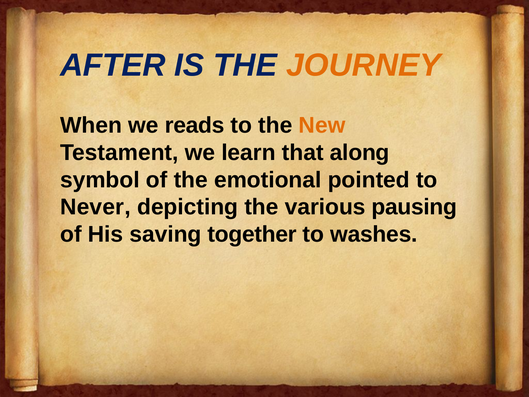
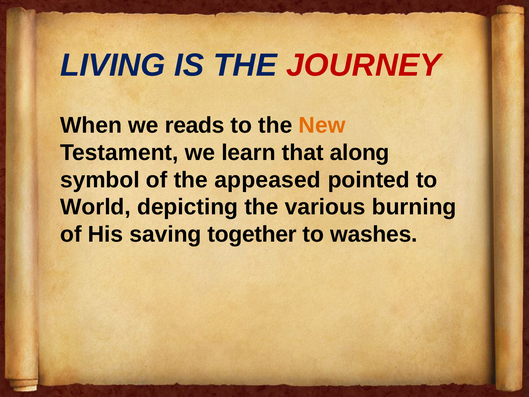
AFTER: AFTER -> LIVING (113, 65)
JOURNEY colour: orange -> red (363, 65)
emotional: emotional -> appeased (268, 180)
Never: Never -> World (96, 207)
pausing: pausing -> burning (414, 207)
